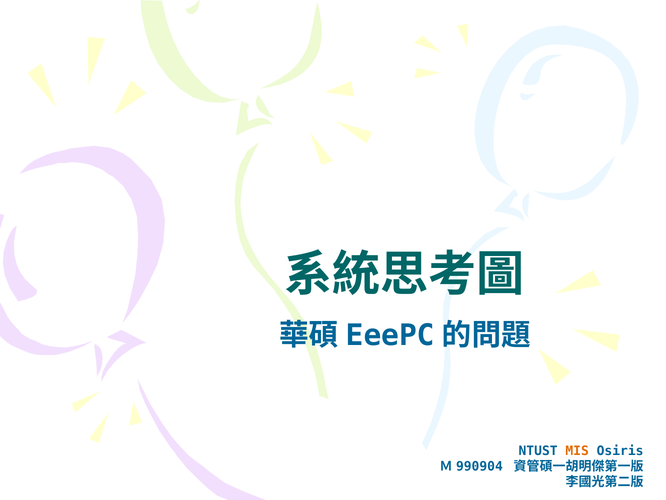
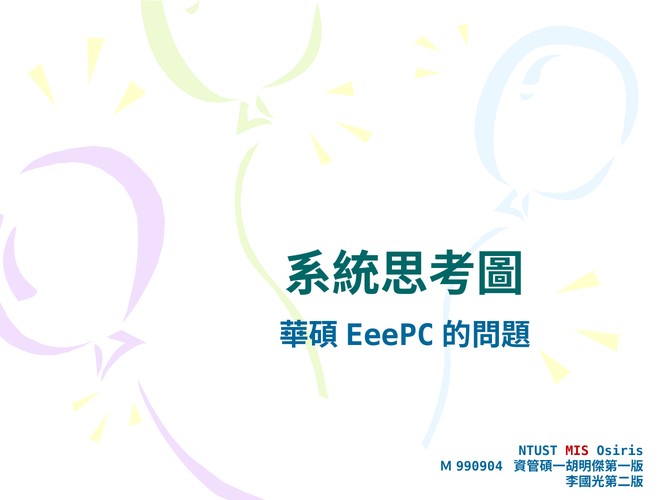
MIS colour: orange -> red (577, 451)
